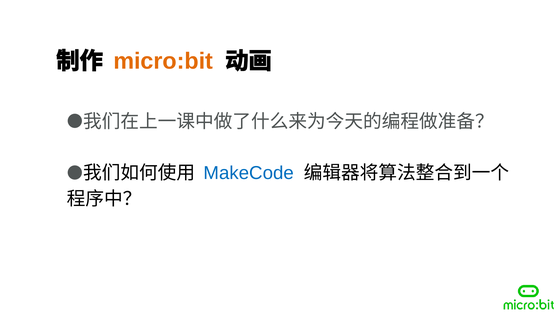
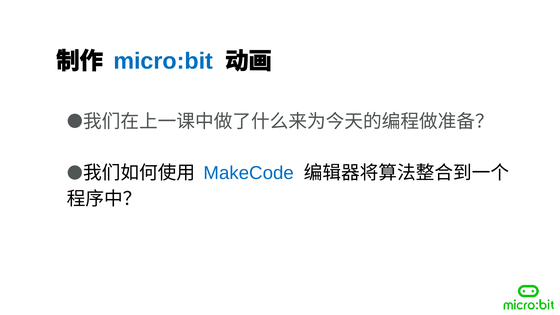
micro:bit colour: orange -> blue (163, 61)
